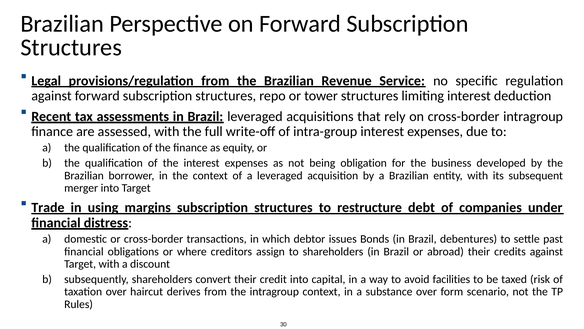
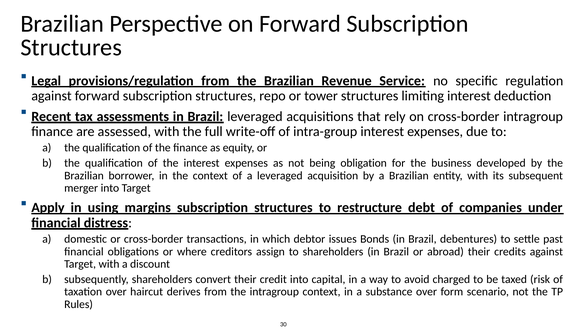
Trade: Trade -> Apply (48, 207)
facilities: facilities -> charged (451, 279)
